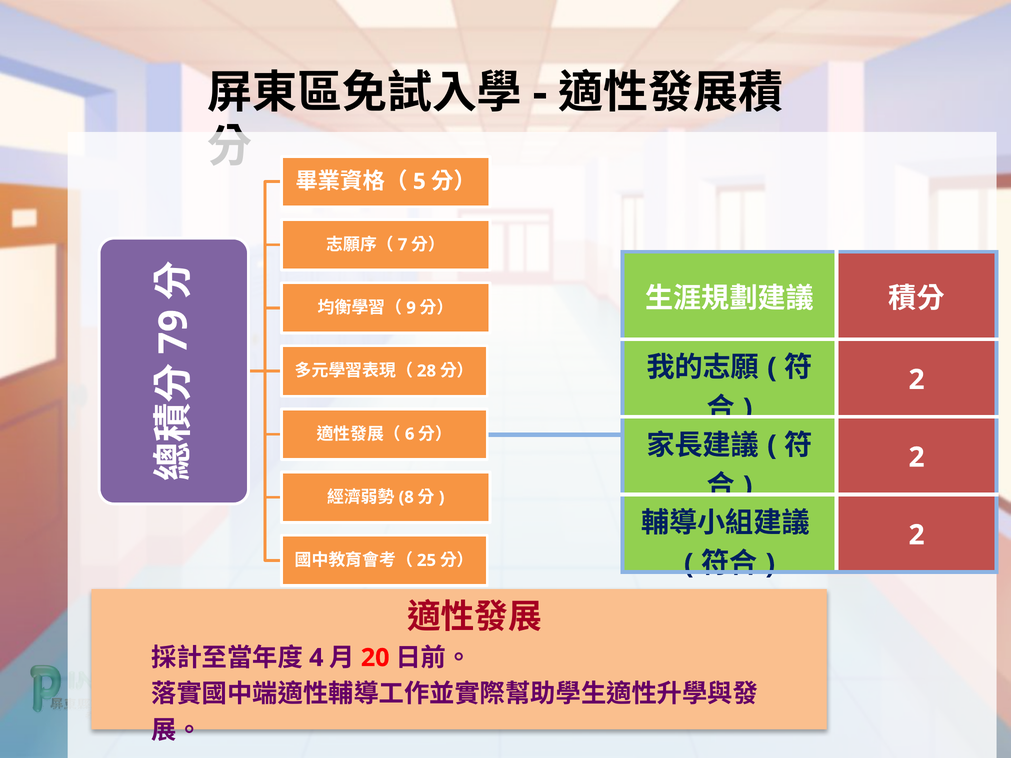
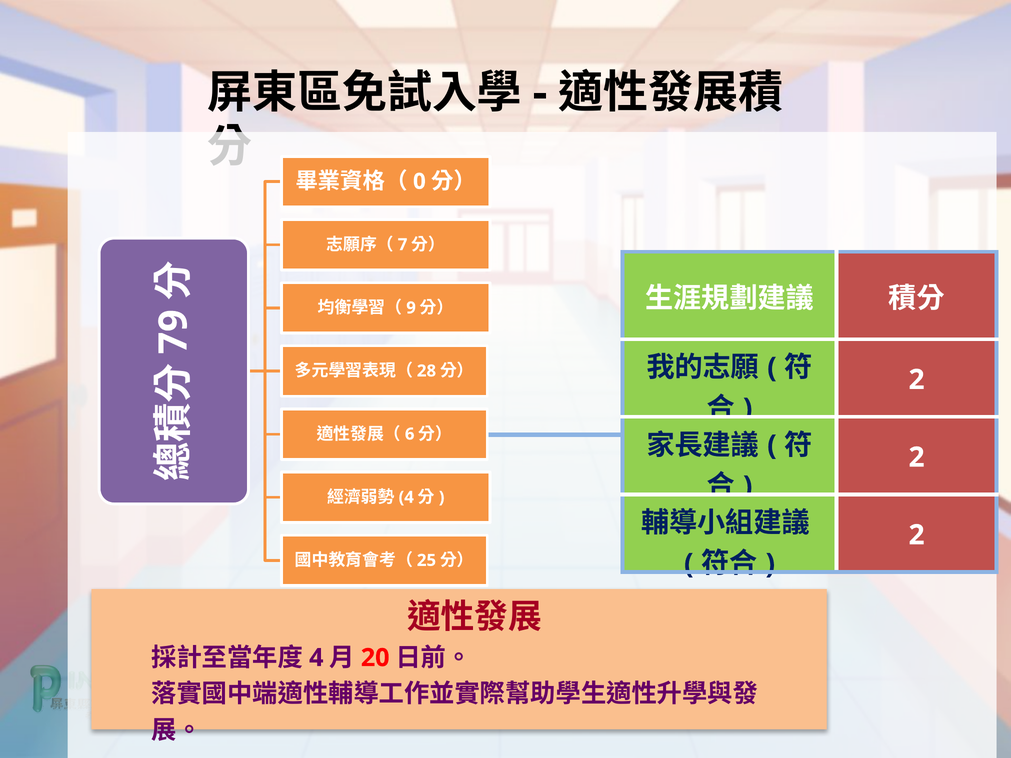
5: 5 -> 0 (419, 182)
8: 8 -> 4 (406, 497)
